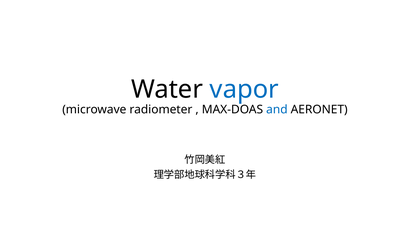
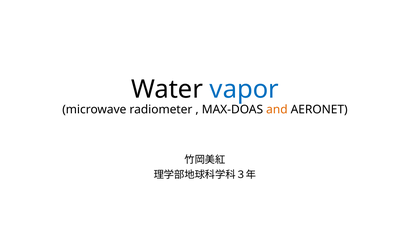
and colour: blue -> orange (277, 110)
